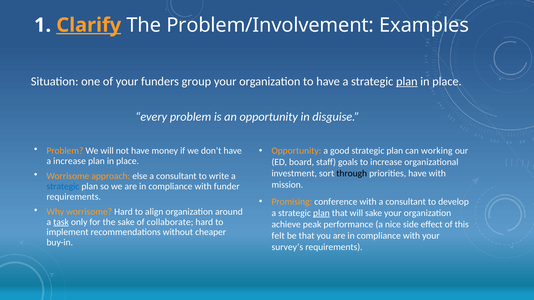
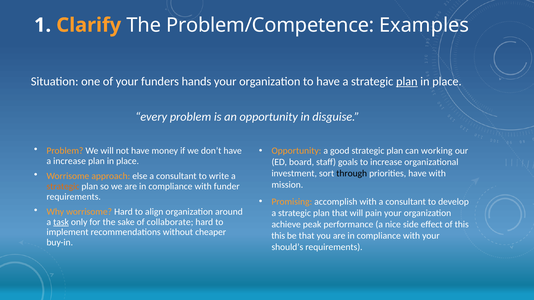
Clarify underline: present -> none (89, 25)
Problem/Involvement: Problem/Involvement -> Problem/Competence (270, 25)
group: group -> hands (196, 81)
strategic colour: blue -> orange (63, 187)
conference: conference -> accomplish (336, 202)
plan underline: present -> none (321, 213)
will sake: sake -> pain (374, 213)
felt: felt -> this (278, 236)
survey’s: survey’s -> should’s (287, 247)
